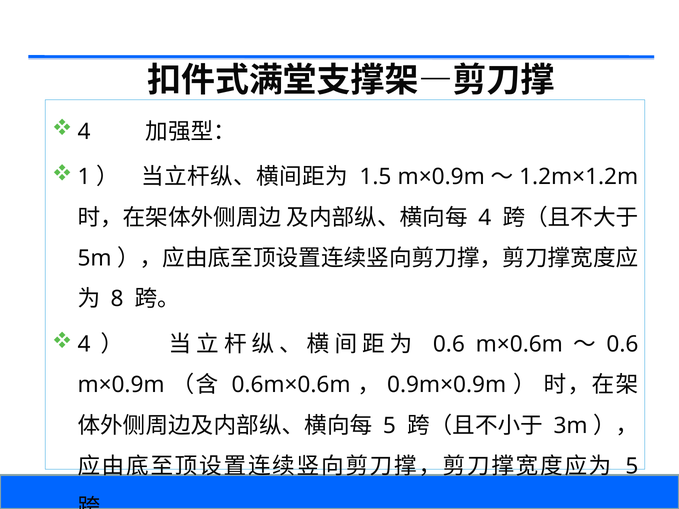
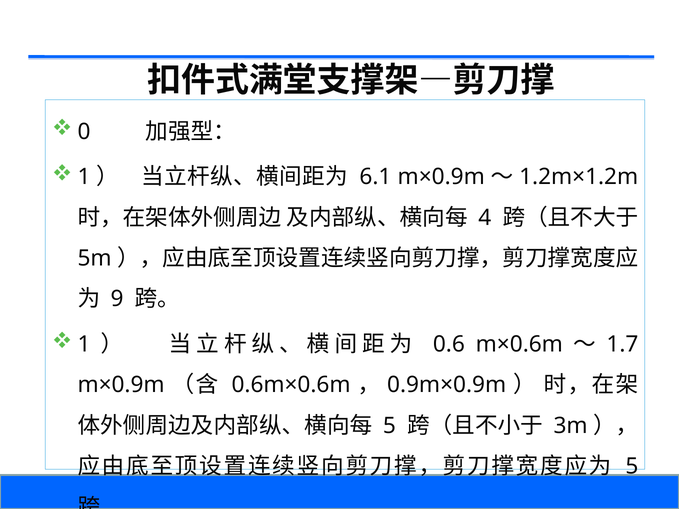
4: 4 -> 0 (84, 132)
1.5: 1.5 -> 6.1 (375, 177)
8: 8 -> 9 (117, 299)
4: 4 -> 1 (84, 344)
0.6: 0.6 -> 1.7 (622, 344)
